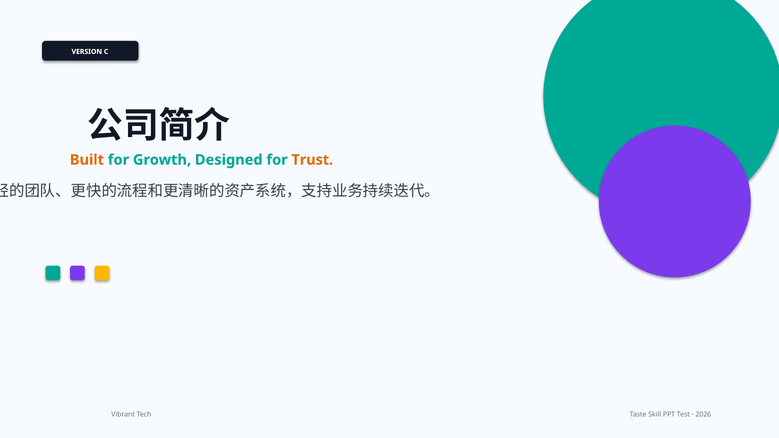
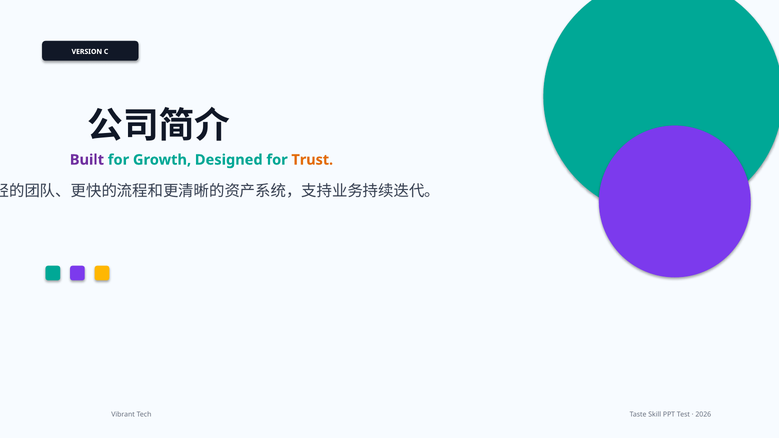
Built colour: orange -> purple (87, 160)
